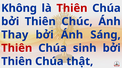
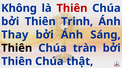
Chúc: Chúc -> Trinh (77, 22)
Thiên colour: red -> black (17, 49)
sinh: sinh -> tràn (85, 49)
